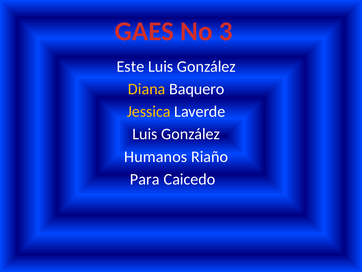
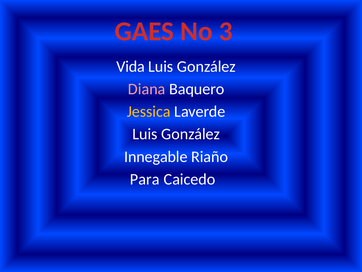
Este: Este -> Vida (131, 66)
Diana colour: yellow -> pink (147, 89)
Humanos: Humanos -> Innegable (156, 156)
